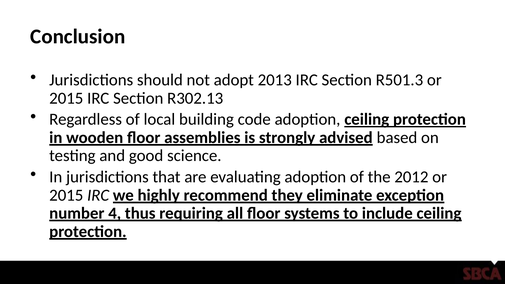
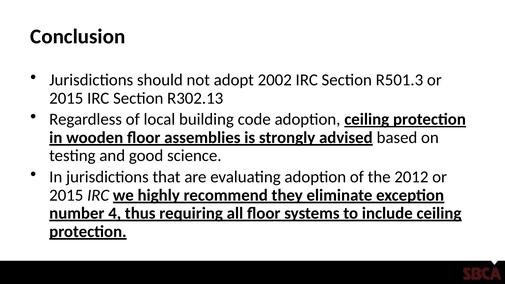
2013: 2013 -> 2002 (275, 80)
